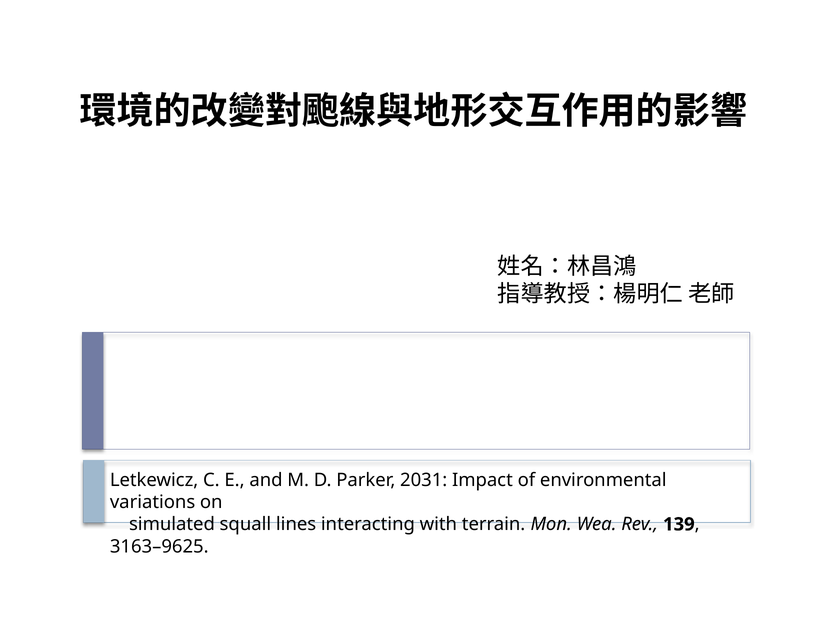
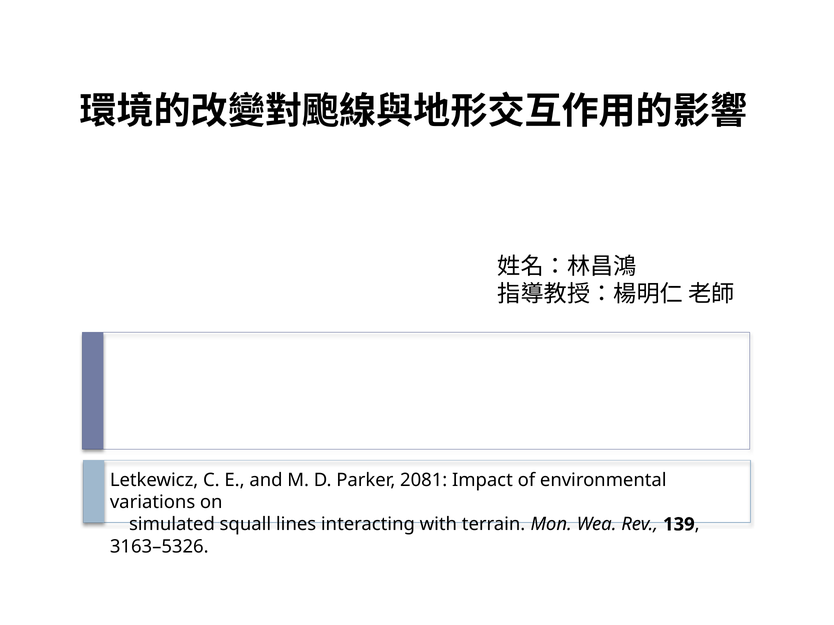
2031: 2031 -> 2081 (424, 480)
3163–9625: 3163–9625 -> 3163–5326 (159, 547)
